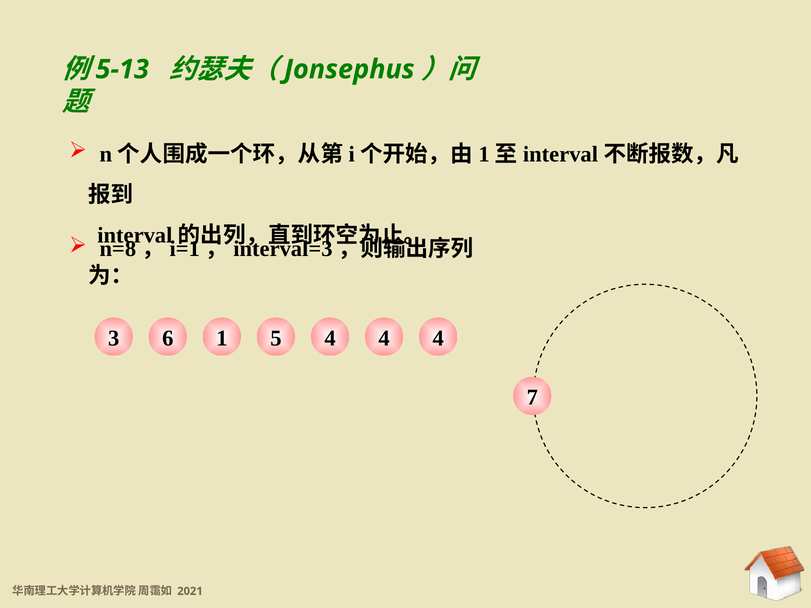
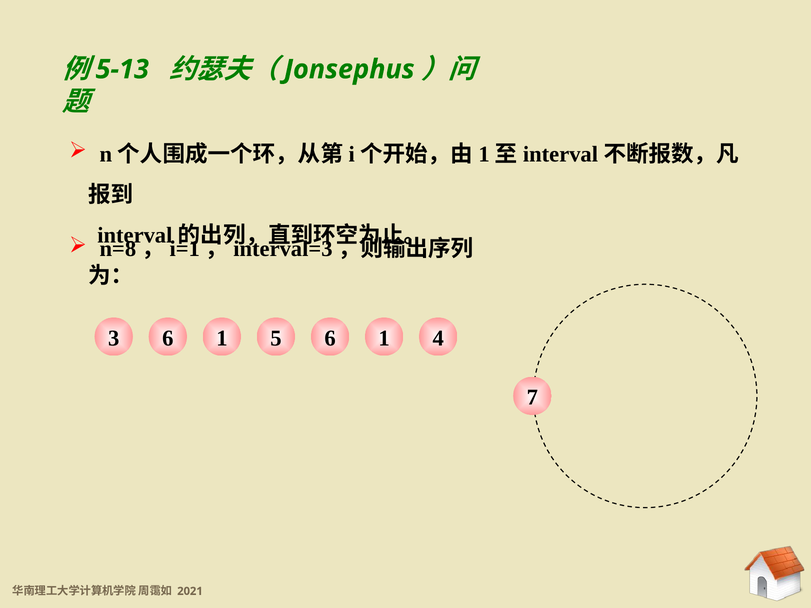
1 4: 4 -> 6 (330, 338)
6 4: 4 -> 1 (384, 338)
